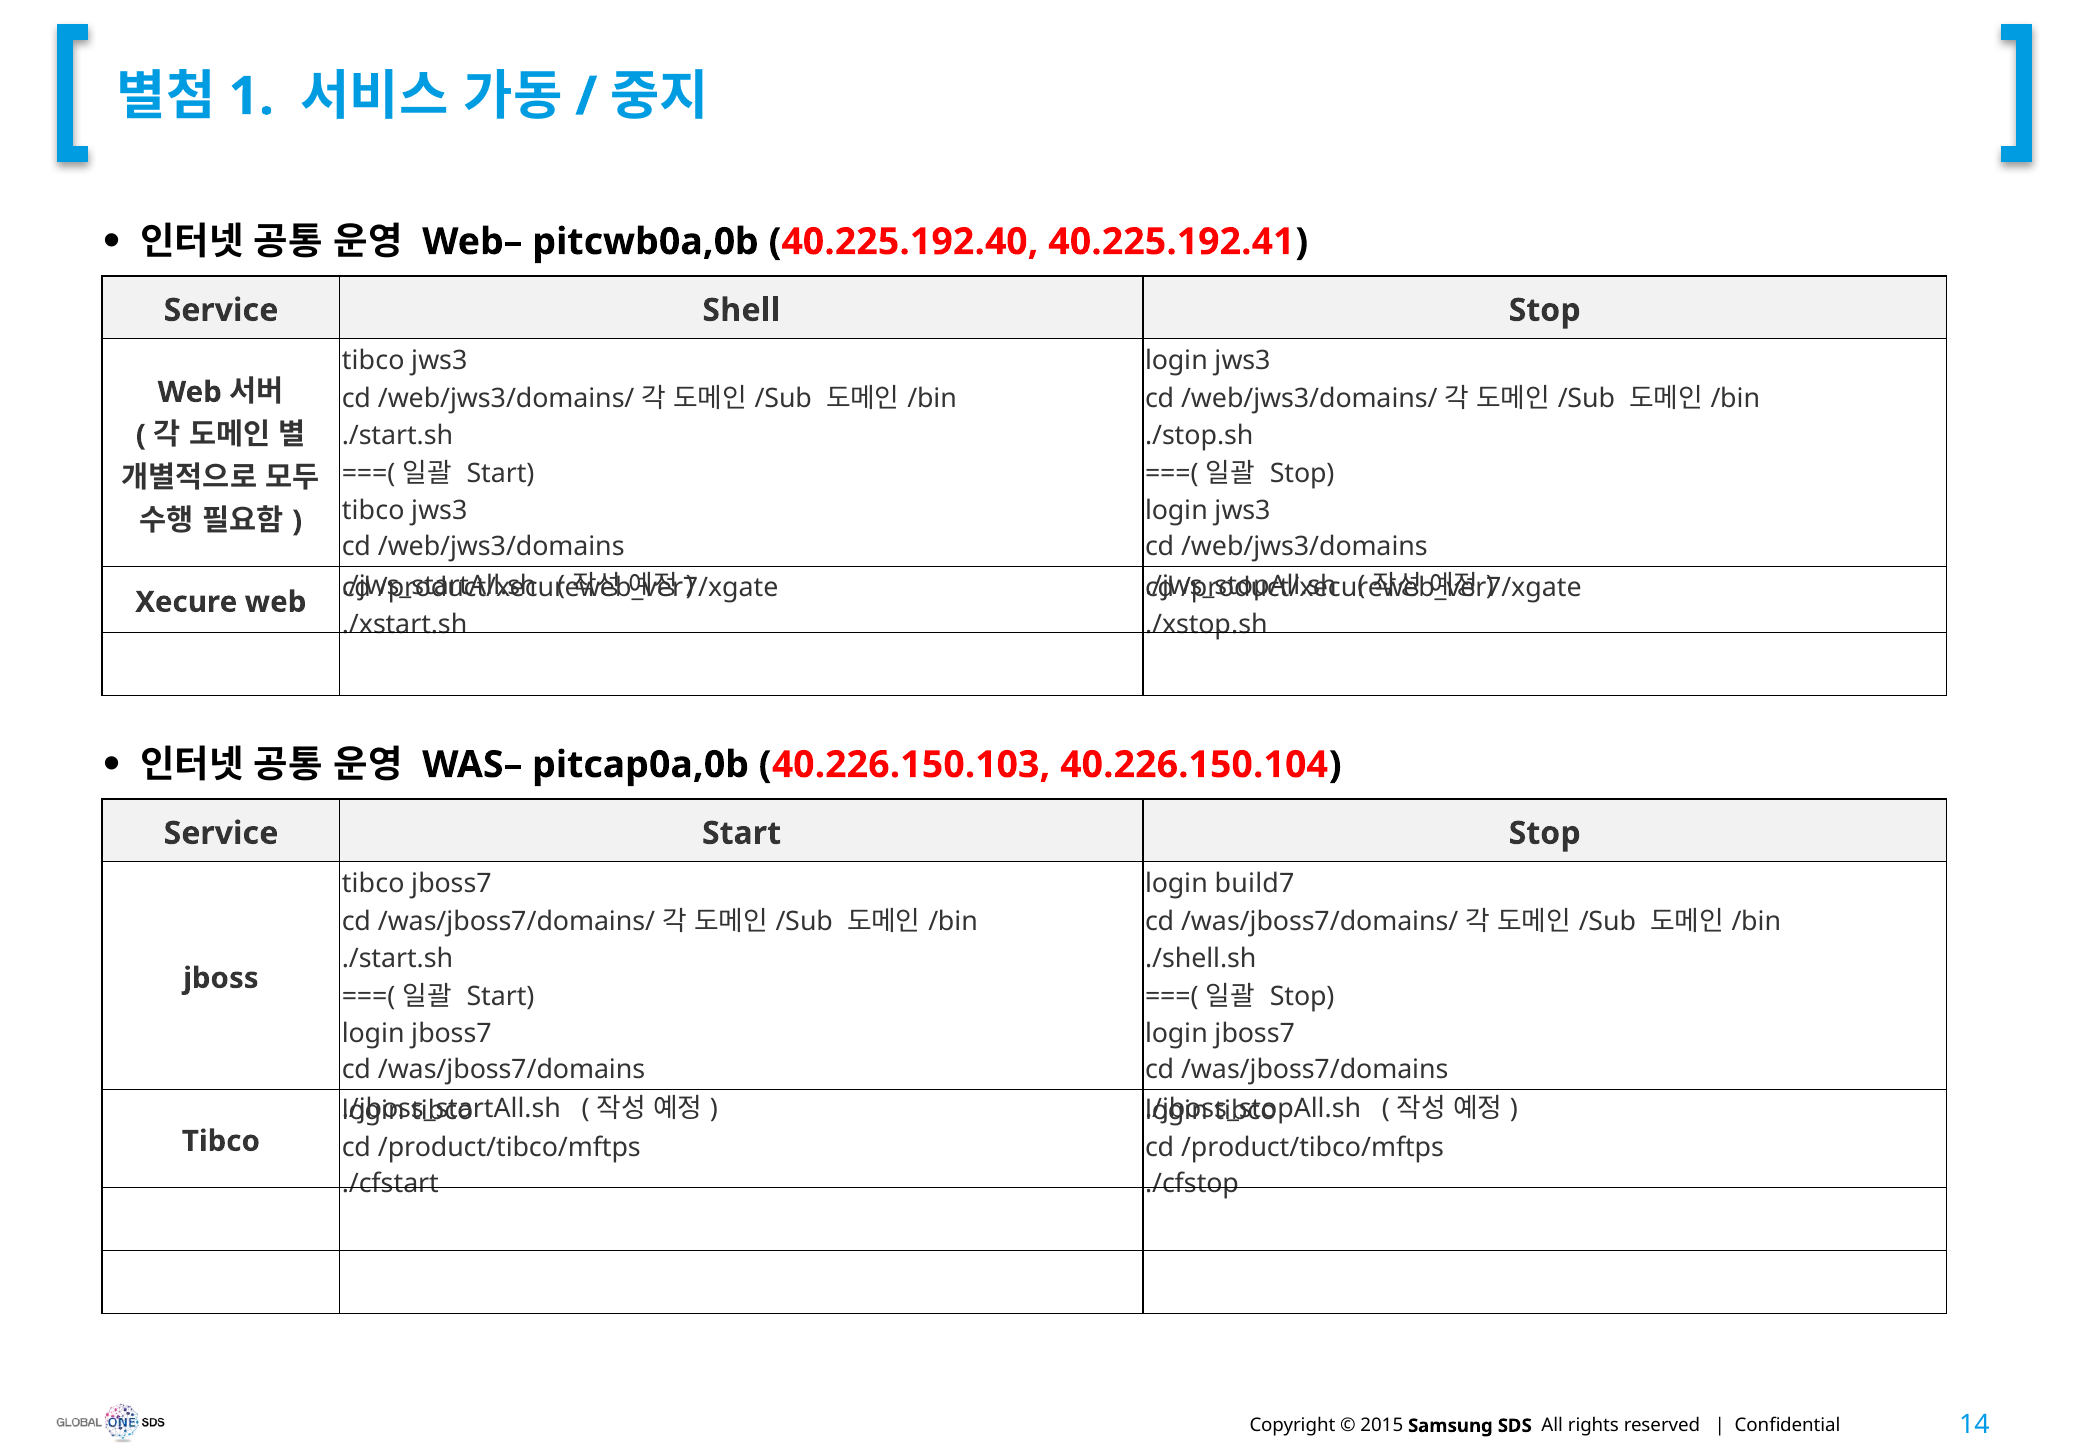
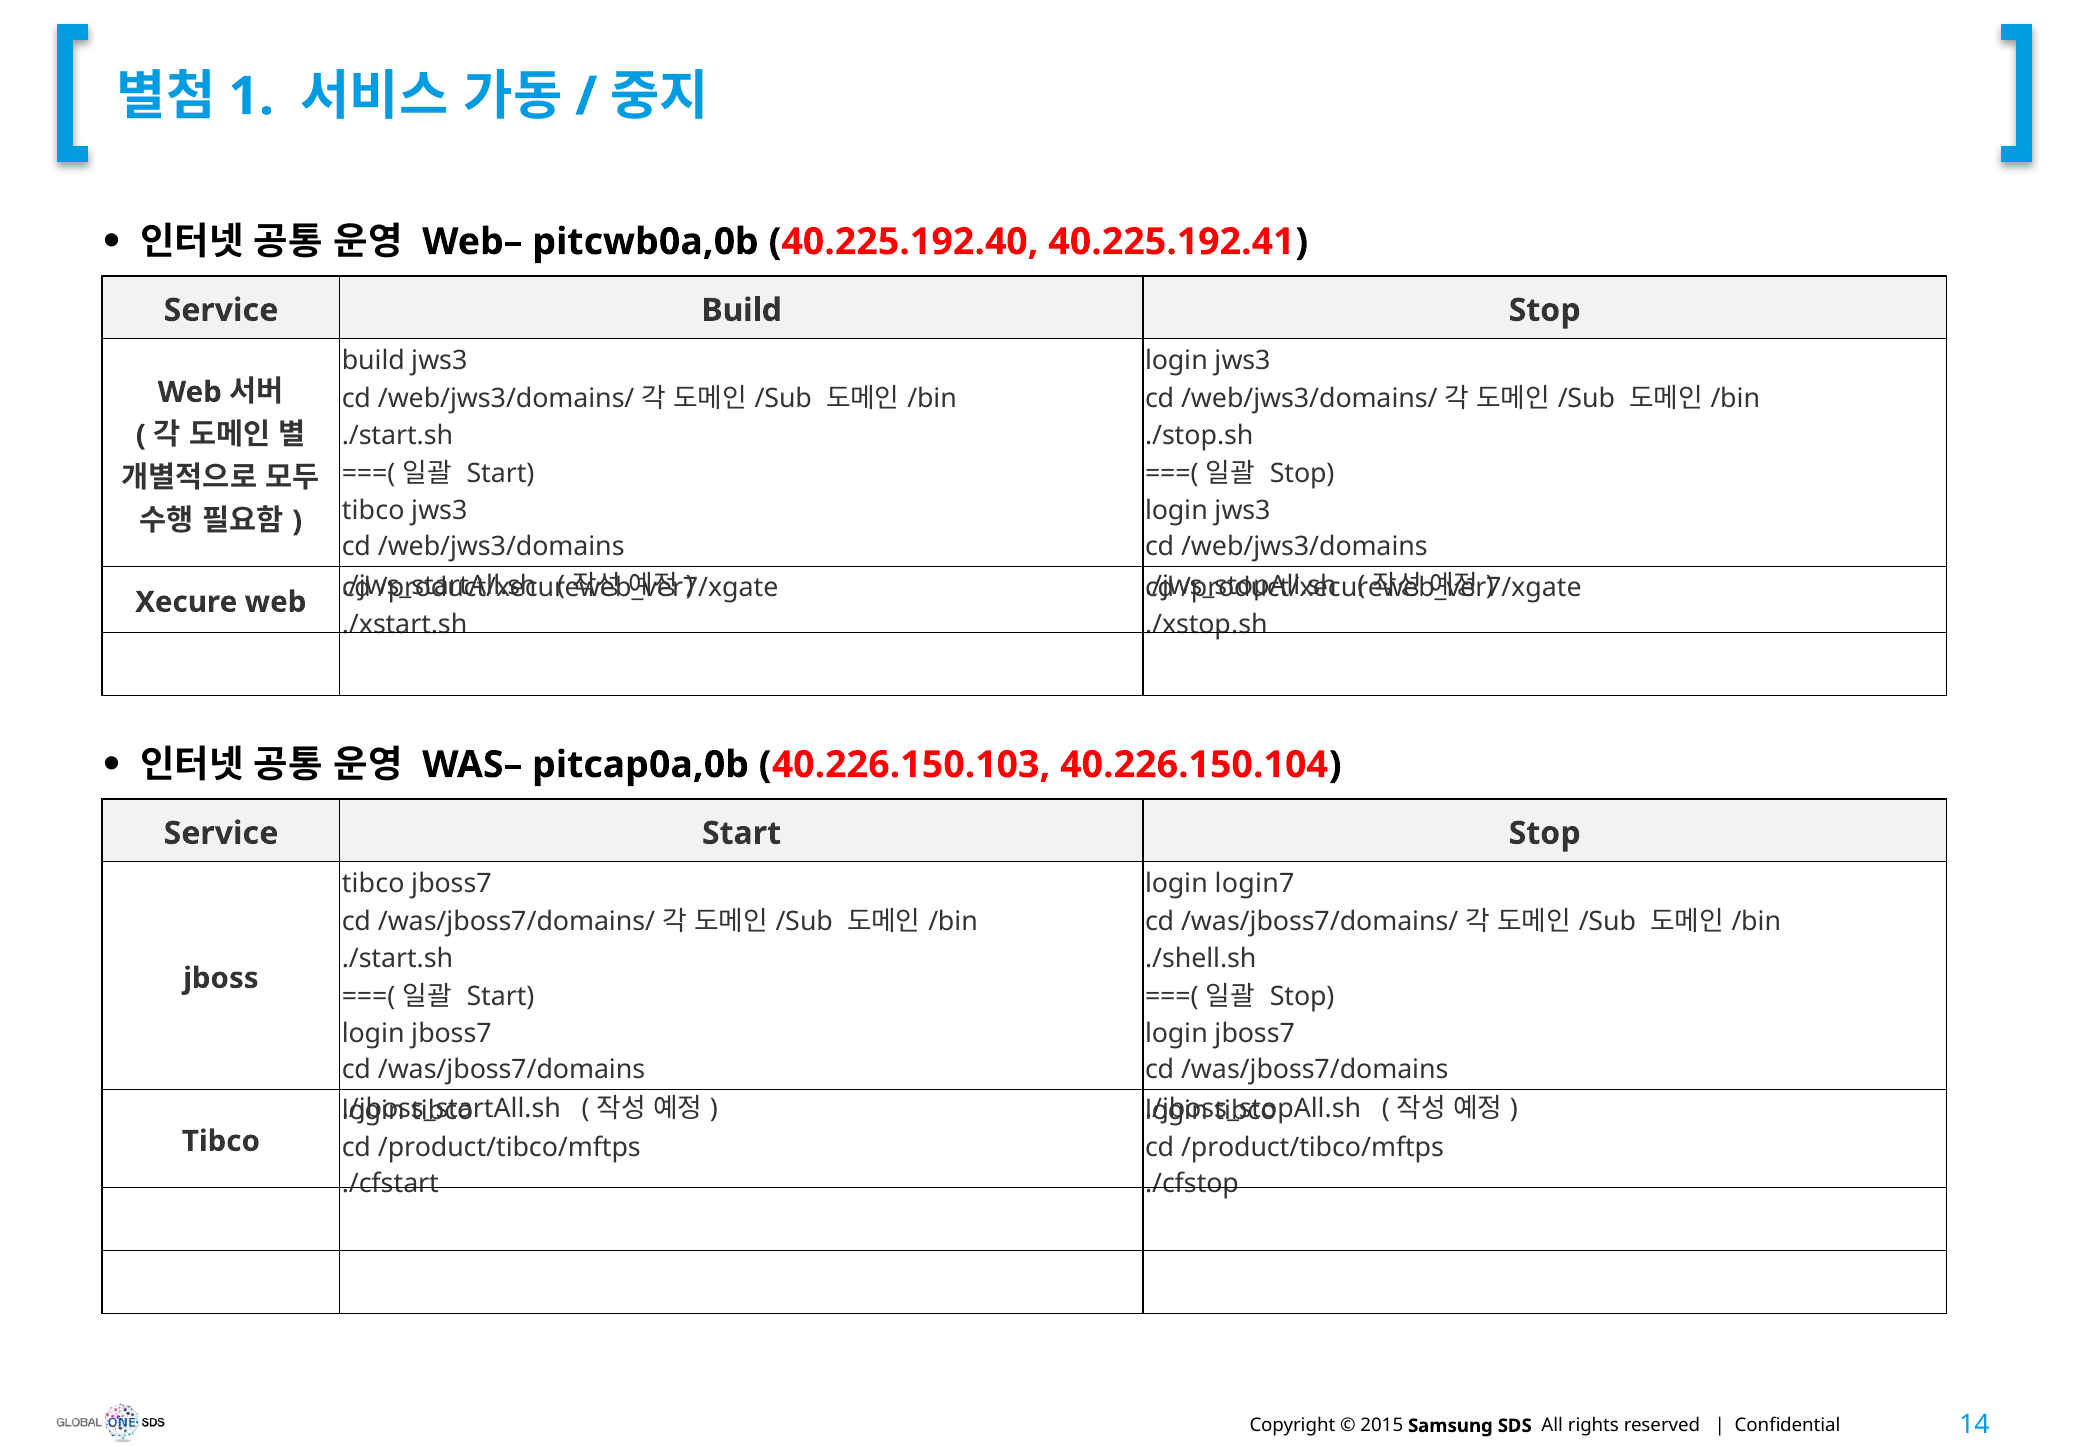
Service Shell: Shell -> Build (742, 310)
tibco: tibco -> build (373, 361)
build7: build7 -> login7 (1255, 884)
